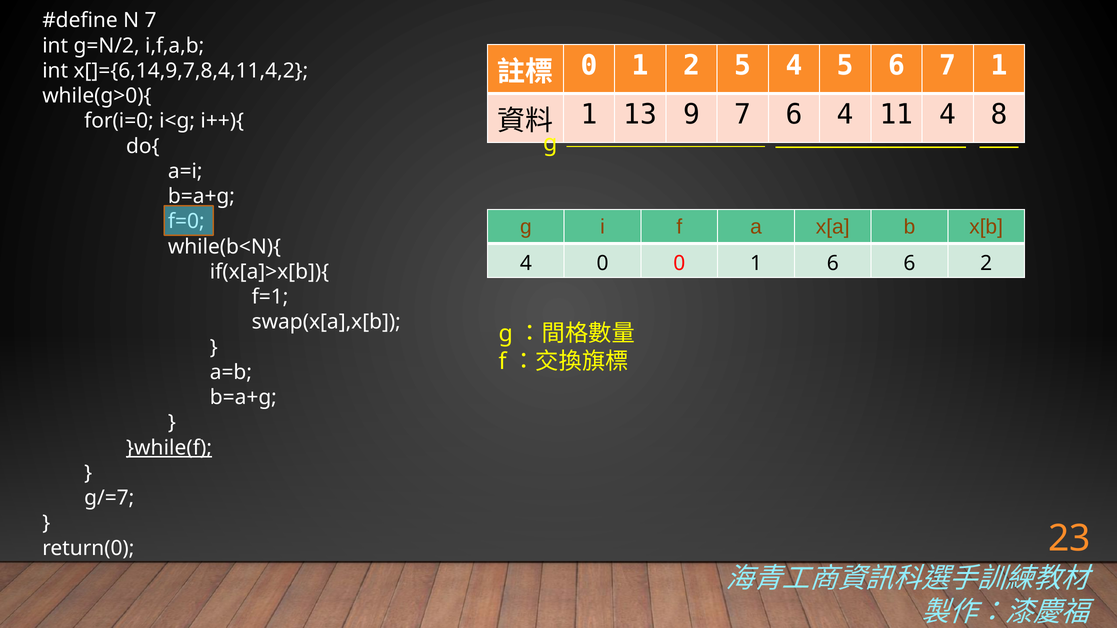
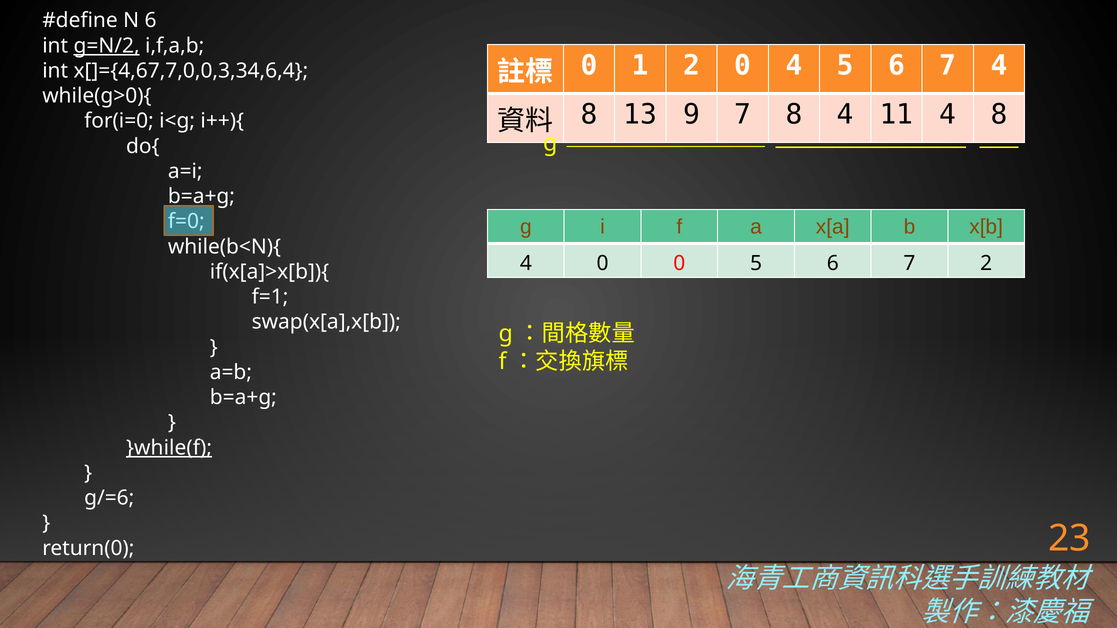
N 7: 7 -> 6 (151, 21)
g=N/2 underline: none -> present (107, 46)
2 5: 5 -> 0 (743, 66)
7 1: 1 -> 4 (999, 66)
x[]={6,14,9,7,8,4,11,4,2: x[]={6,14,9,7,8,4,11,4,2 -> x[]={4,67,7,0,0,3,34,6,4 (191, 71)
1: 1 -> 8 (589, 114)
7 6: 6 -> 8 (794, 114)
0 0 1: 1 -> 5 (756, 263)
6: 6 -> 7 (909, 263)
g/=7: g/=7 -> g/=6 (109, 498)
